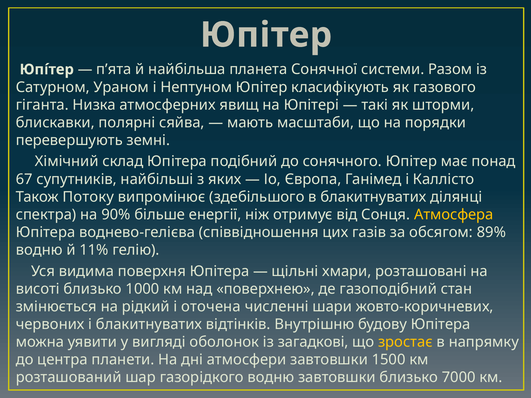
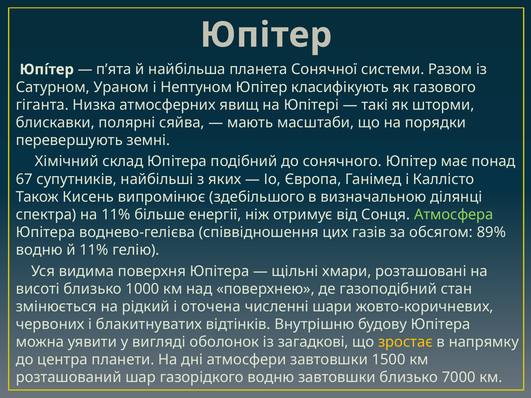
Потоку: Потоку -> Кисень (88, 197)
в блакитнуватих: блакитнуватих -> визначальною (373, 197)
на 90%: 90% -> 11% (116, 215)
Атмосфера colour: yellow -> light green (454, 215)
